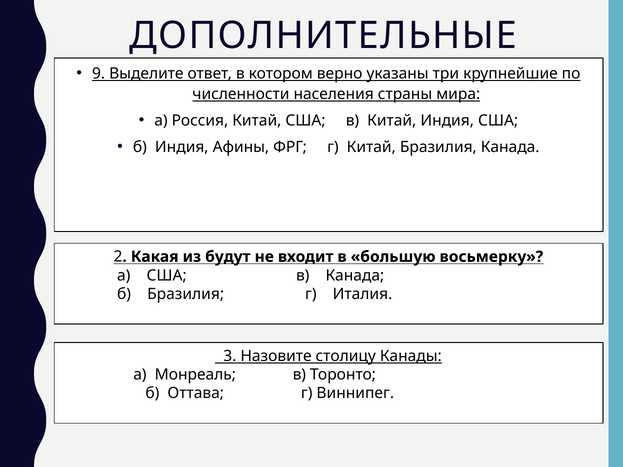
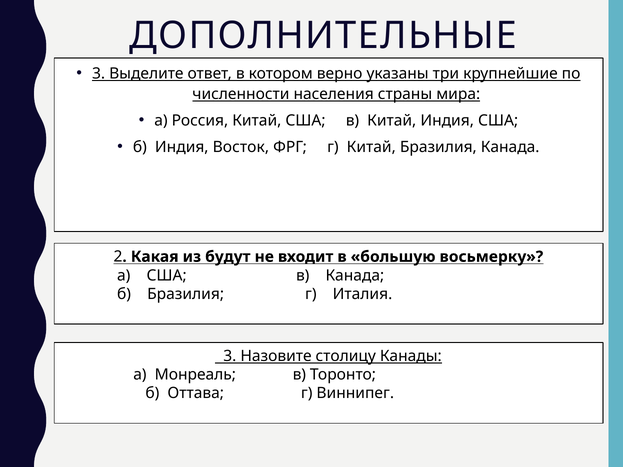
9: 9 -> 3 (99, 73)
Афины: Афины -> Восток (241, 147)
